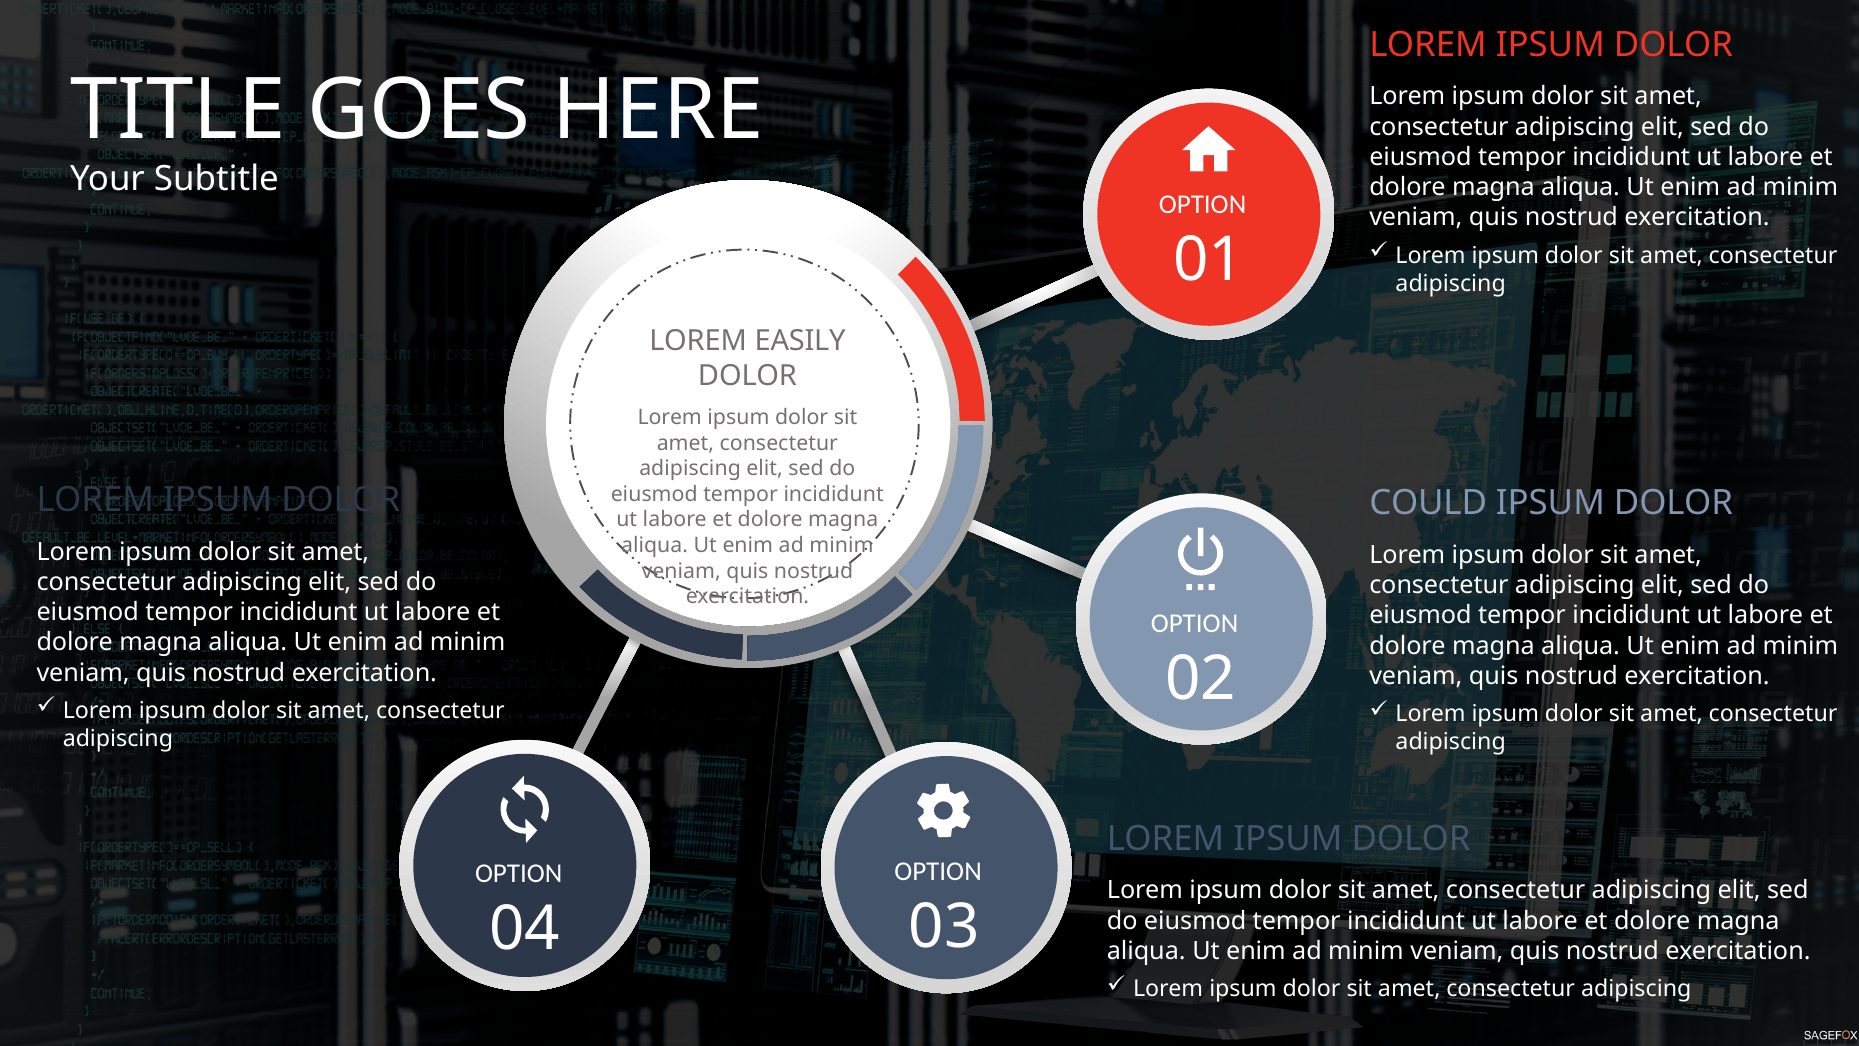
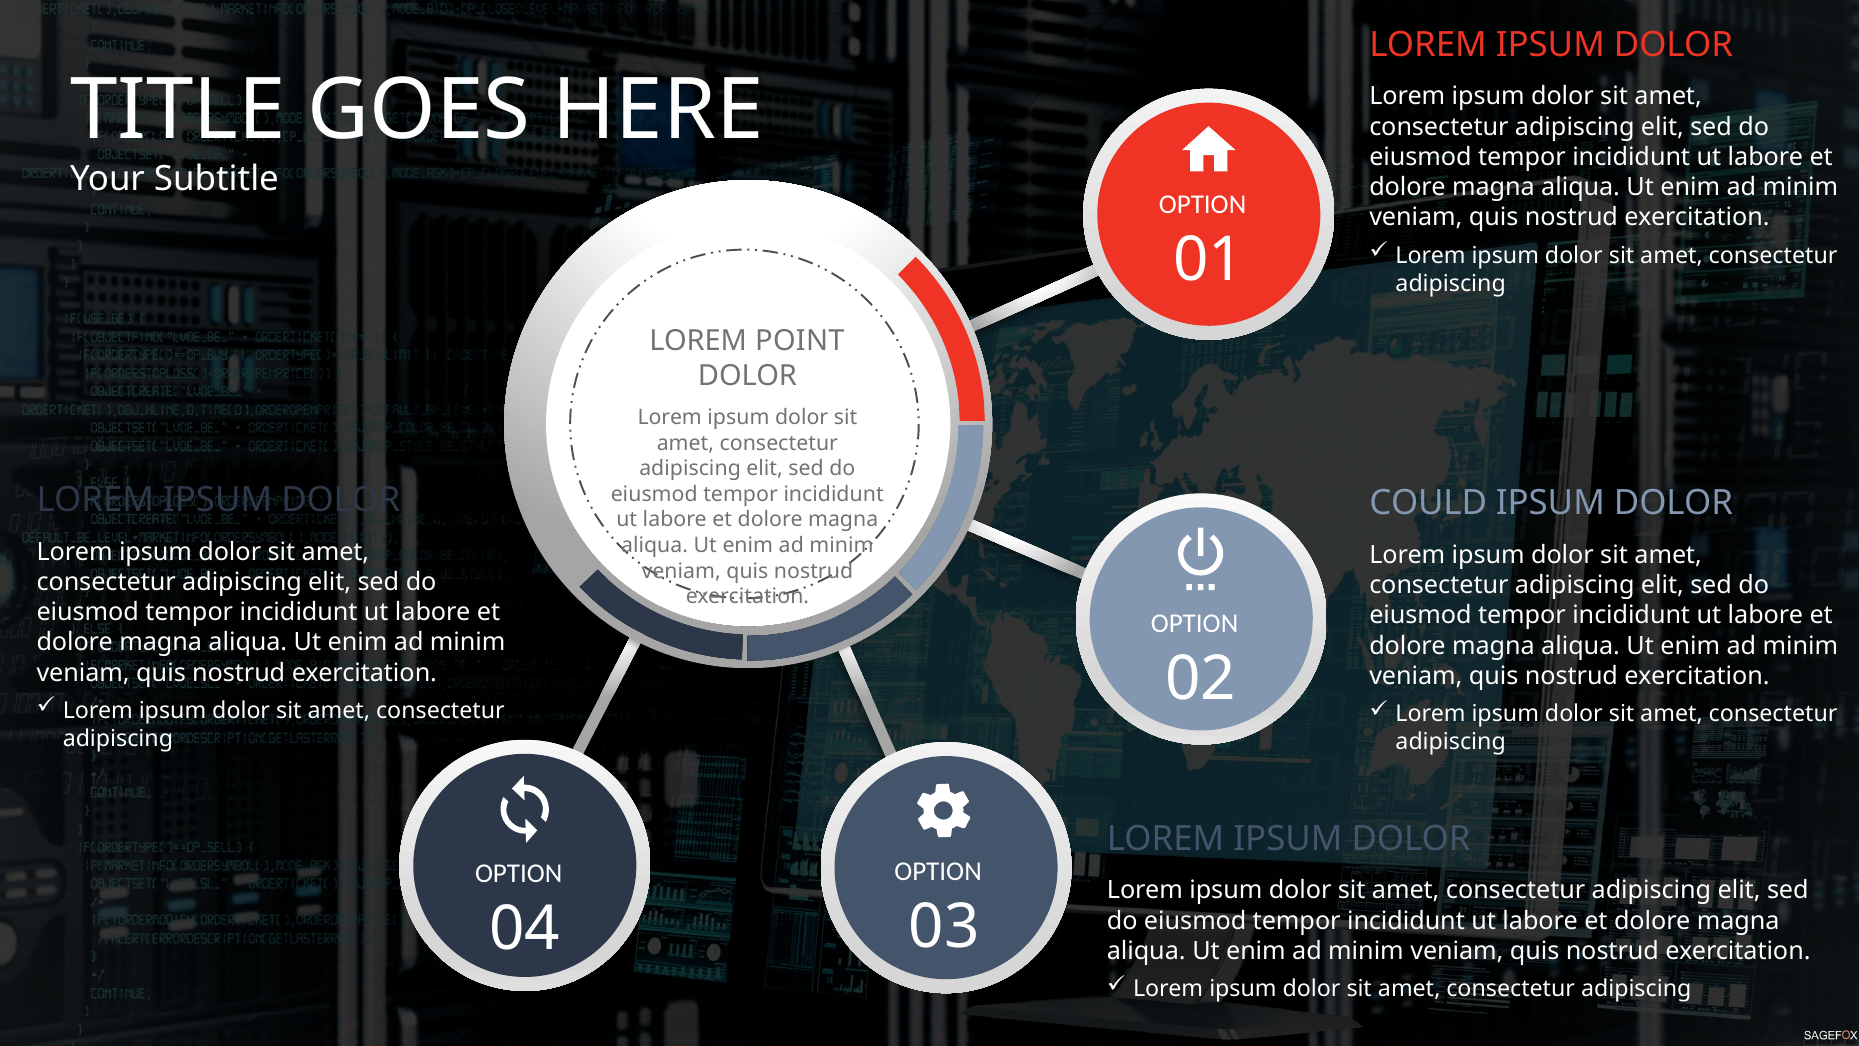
EASILY: EASILY -> POINT (800, 341)
